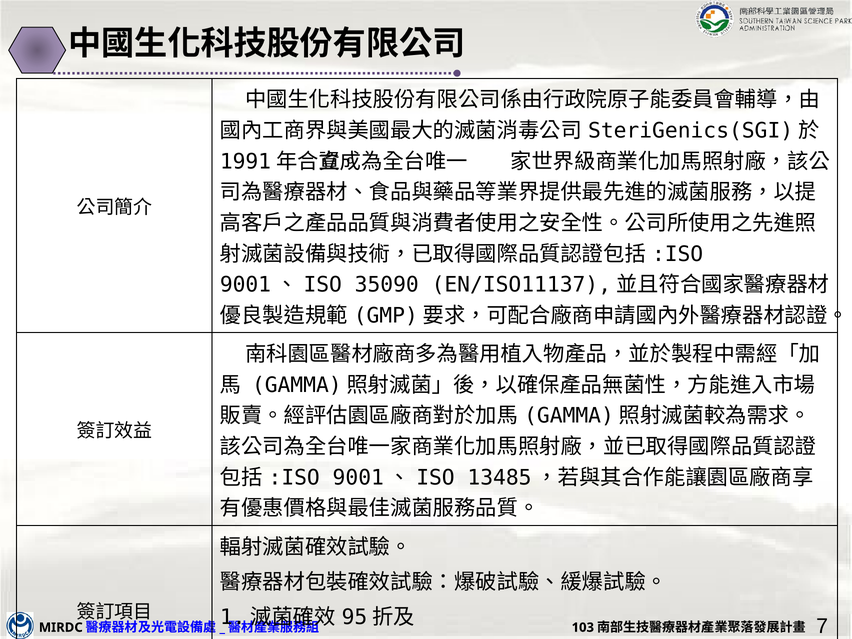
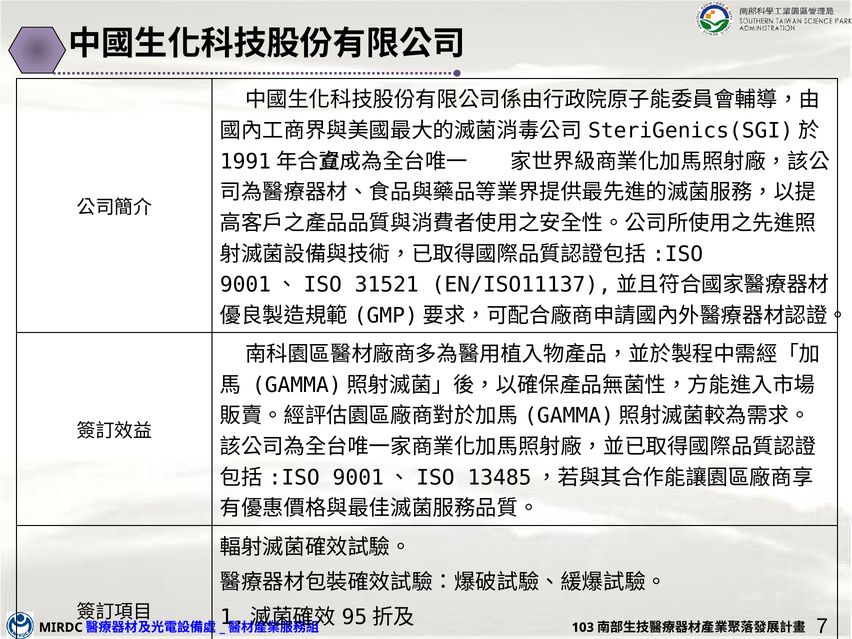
35090: 35090 -> 31521 (387, 285)
